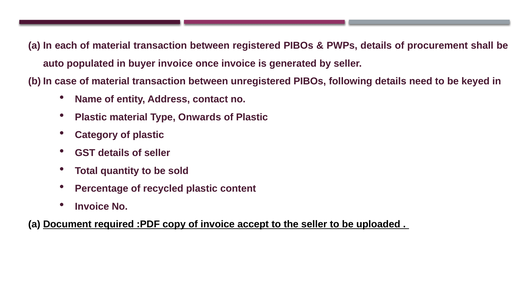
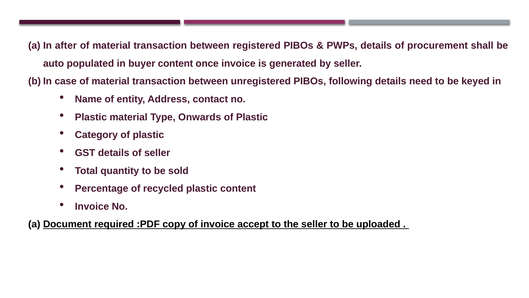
each: each -> after (66, 46)
buyer invoice: invoice -> content (175, 63)
